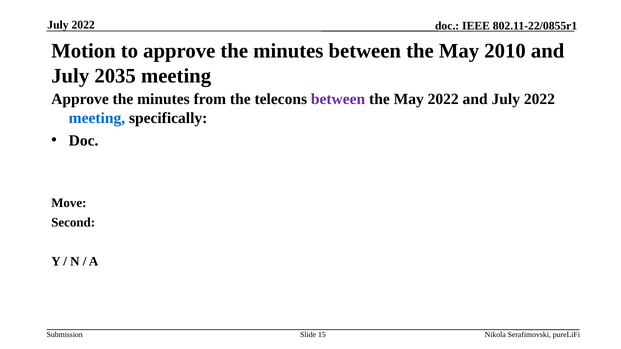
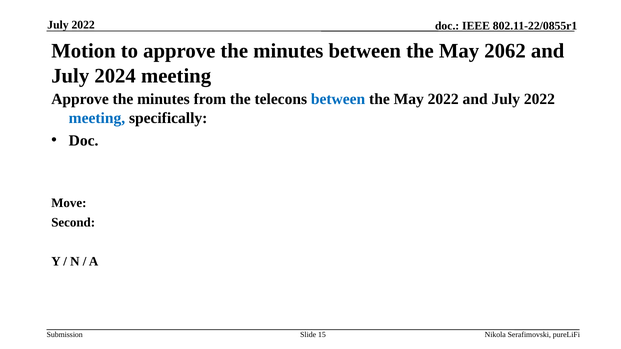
2010: 2010 -> 2062 (505, 51)
2035: 2035 -> 2024 (115, 76)
between colour: purple -> blue (338, 99)
